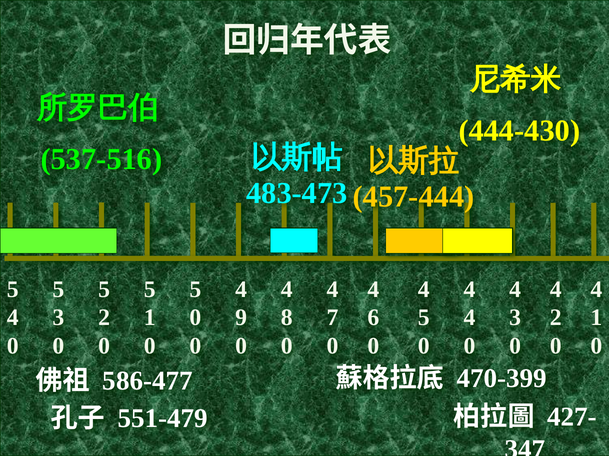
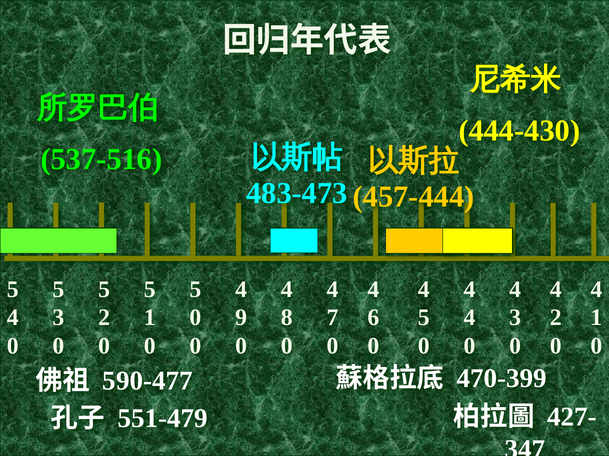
586-477: 586-477 -> 590-477 (148, 381)
